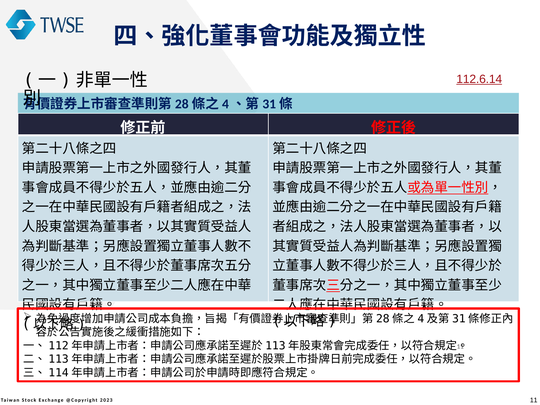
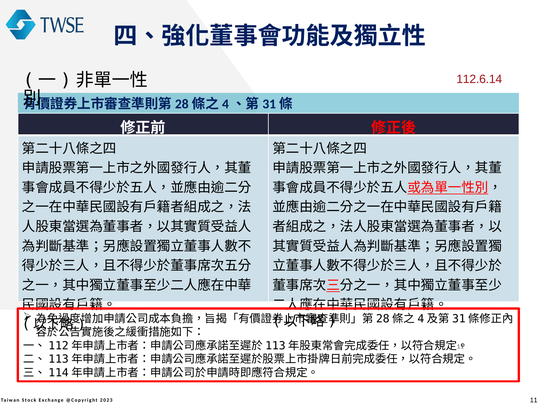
112.6.14 underline: present -> none (479, 79)
